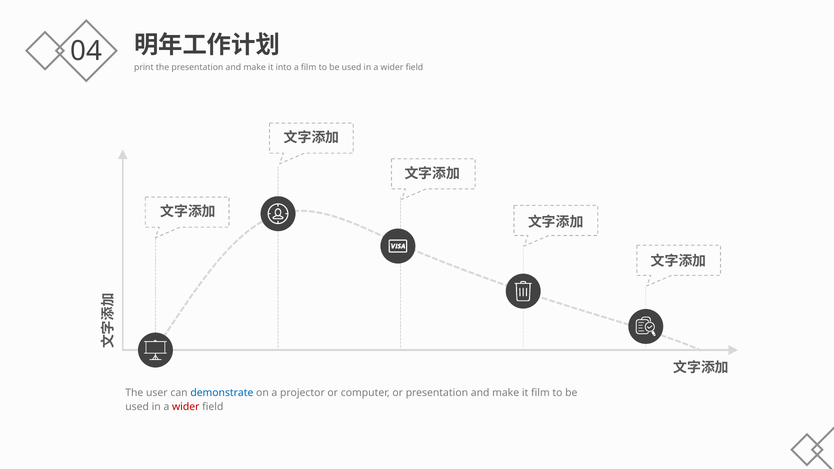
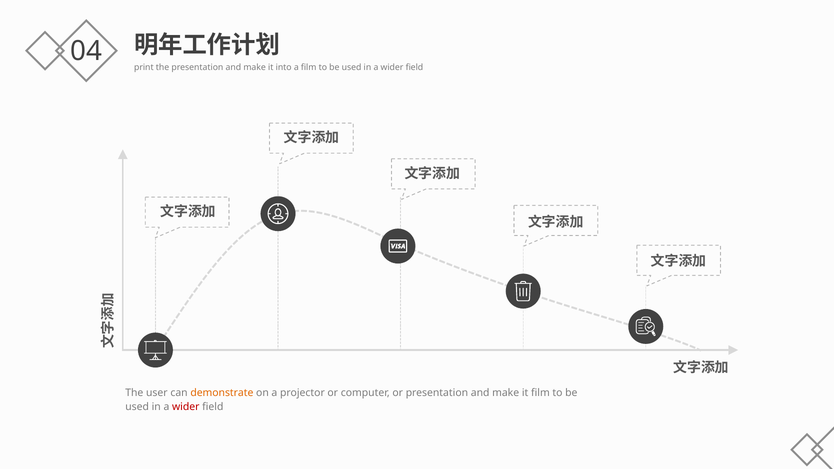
demonstrate colour: blue -> orange (222, 393)
